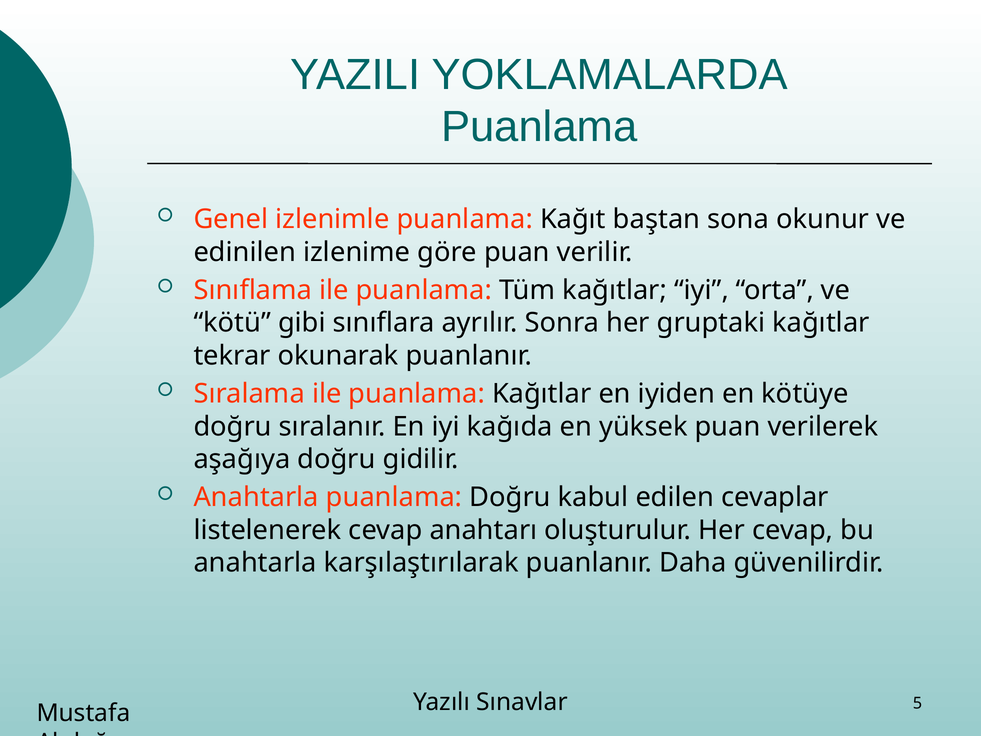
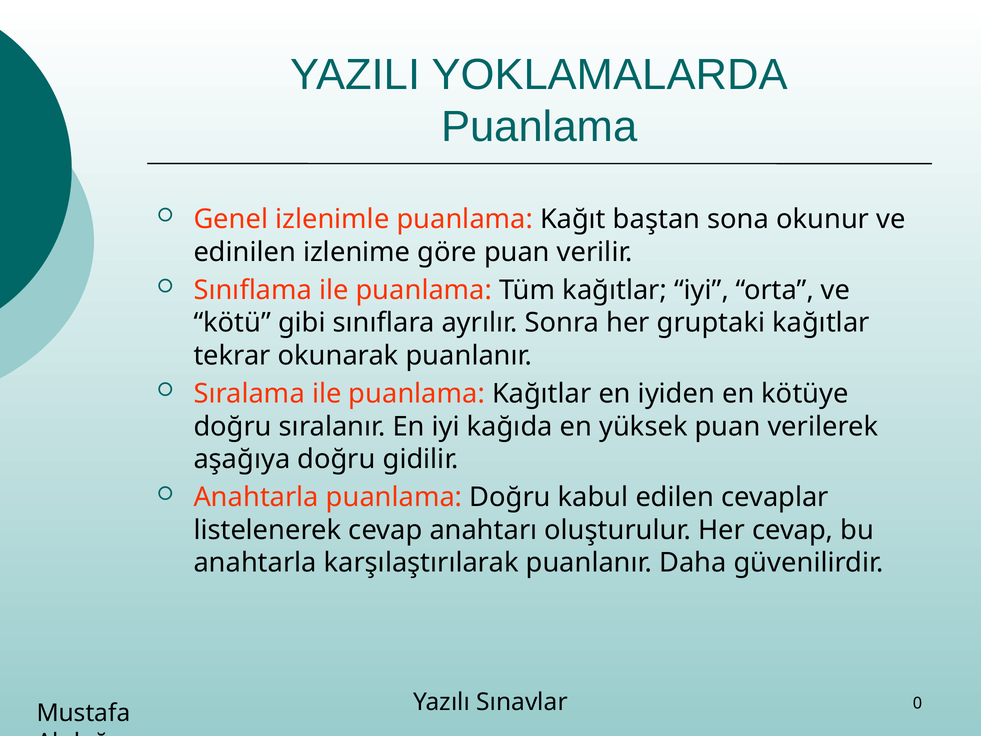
5: 5 -> 0 (918, 703)
